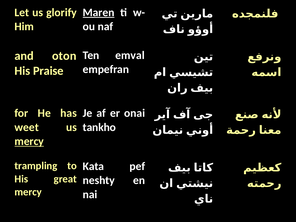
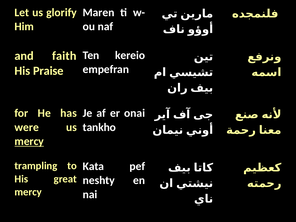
Maren underline: present -> none (99, 12)
emval: emval -> kereio (130, 55)
oton: oton -> faith (64, 56)
weet: weet -> were (27, 127)
